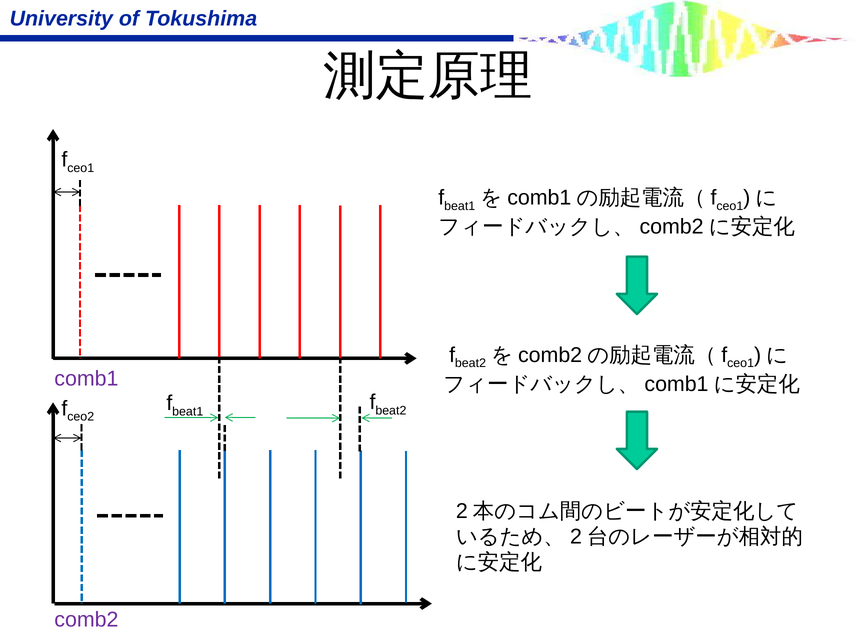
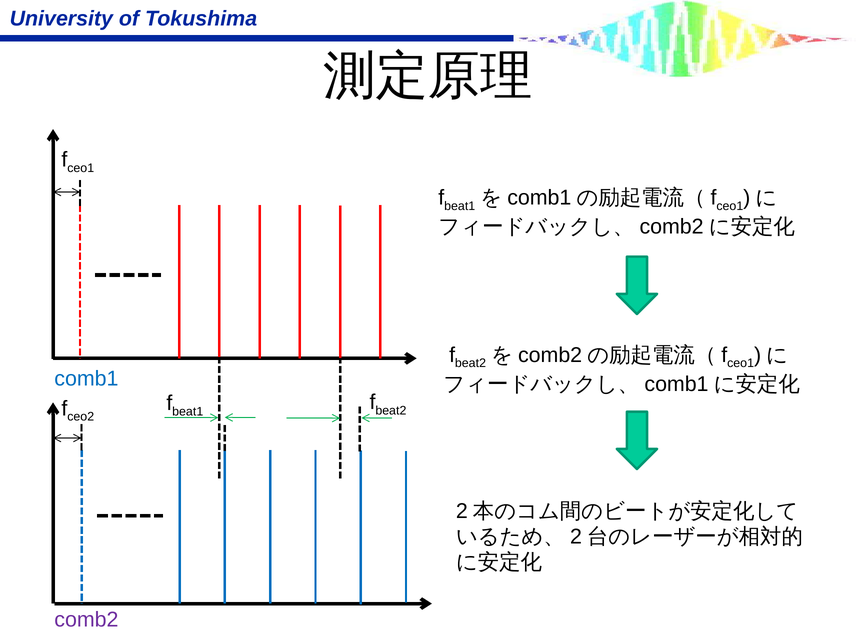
comb1 colour: purple -> blue (86, 379)
